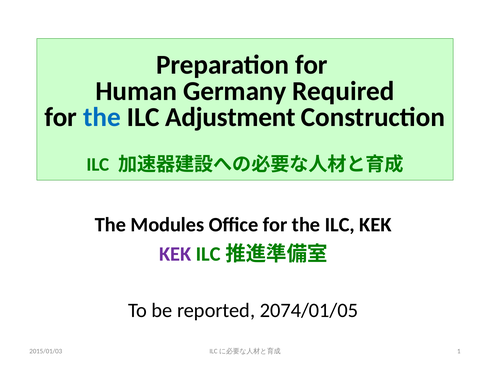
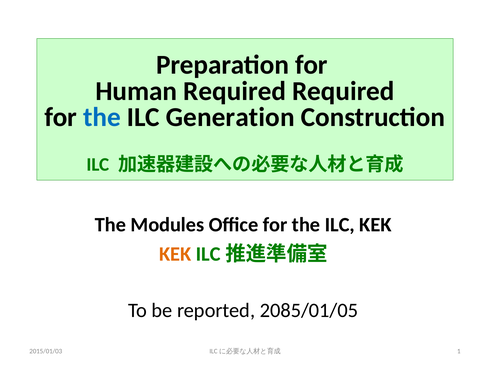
Human Germany: Germany -> Required (235, 91)
Adjustment: Adjustment -> Generation (230, 117)
KEK colour: purple -> orange (175, 254)
2074/01/05: 2074/01/05 -> 2085/01/05 (309, 310)
